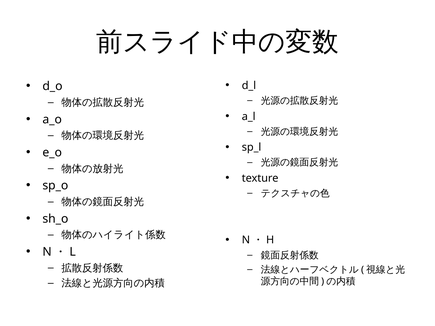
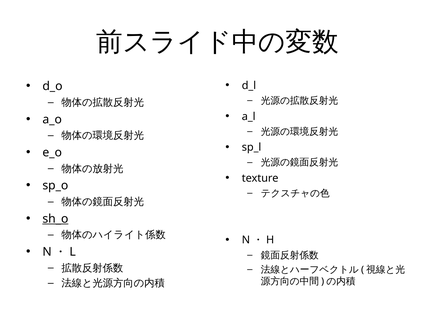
sh_o underline: none -> present (55, 219)
